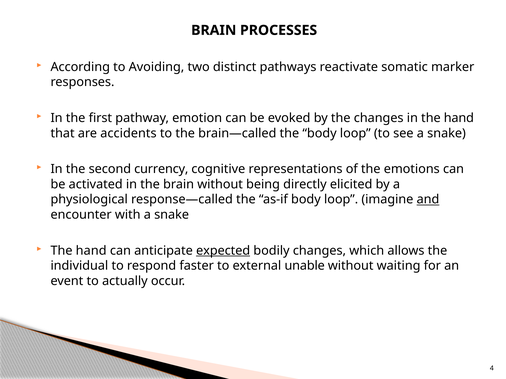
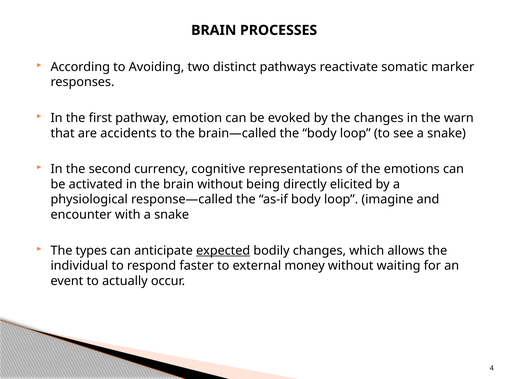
in the hand: hand -> warn (459, 118)
and underline: present -> none (428, 200)
hand: hand -> types (91, 251)
unable: unable -> money (305, 266)
